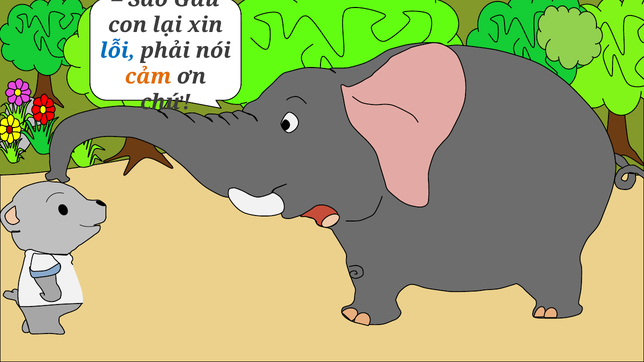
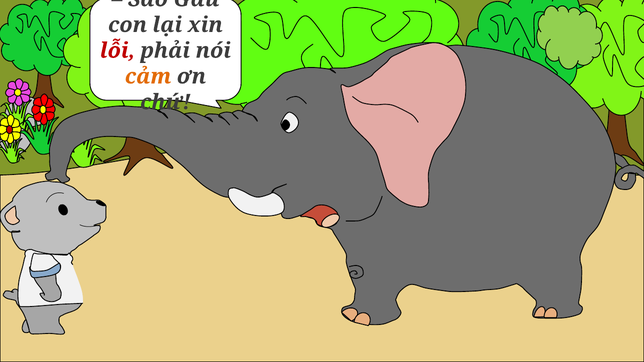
lỗi colour: blue -> red (118, 51)
